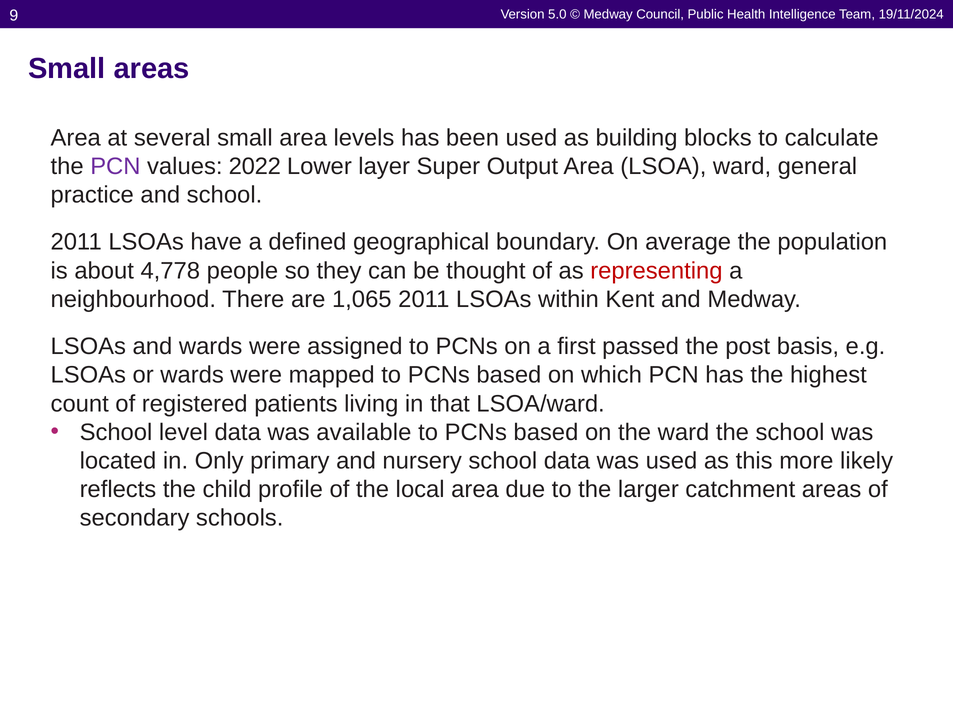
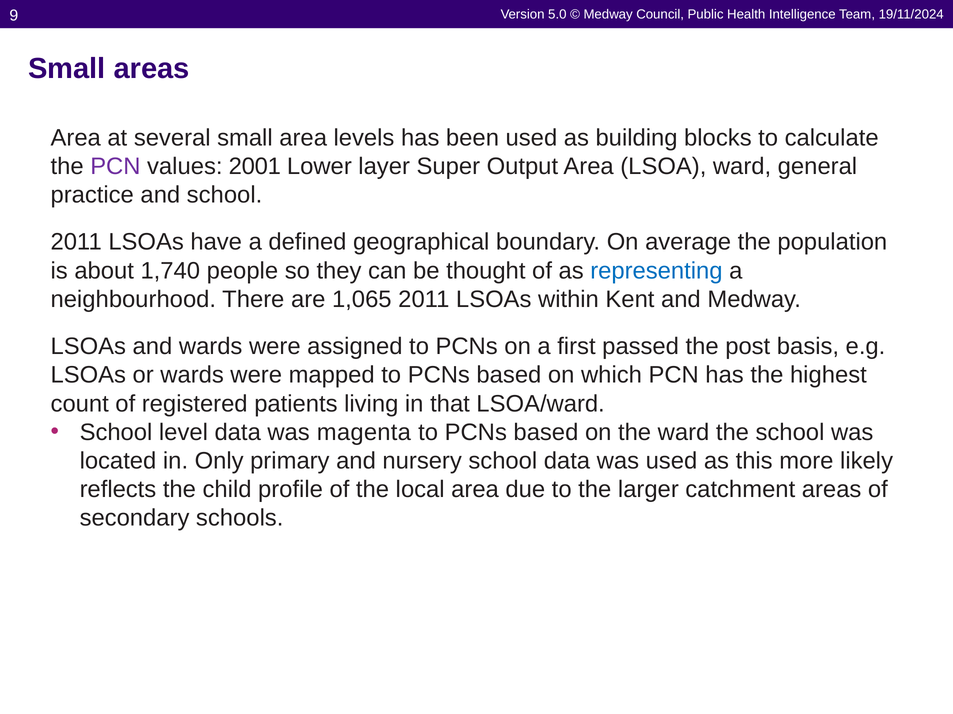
2022: 2022 -> 2001 (255, 166)
4,778: 4,778 -> 1,740 (170, 271)
representing colour: red -> blue (656, 271)
available: available -> magenta (364, 433)
